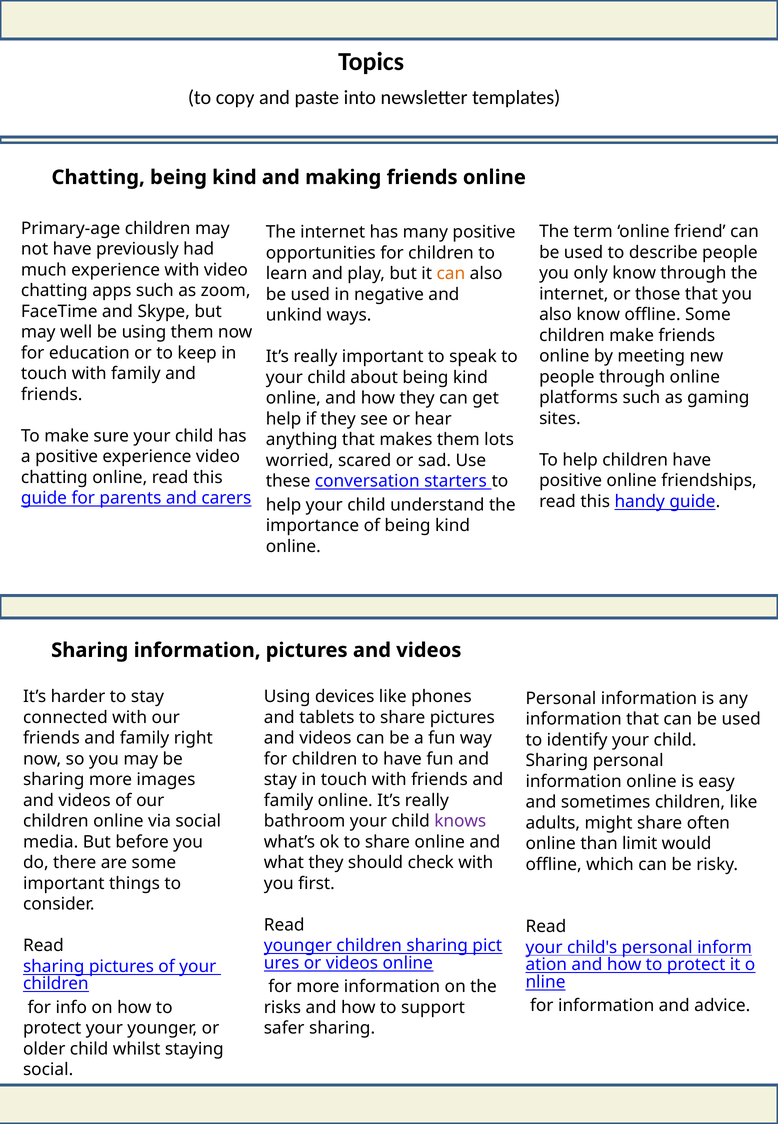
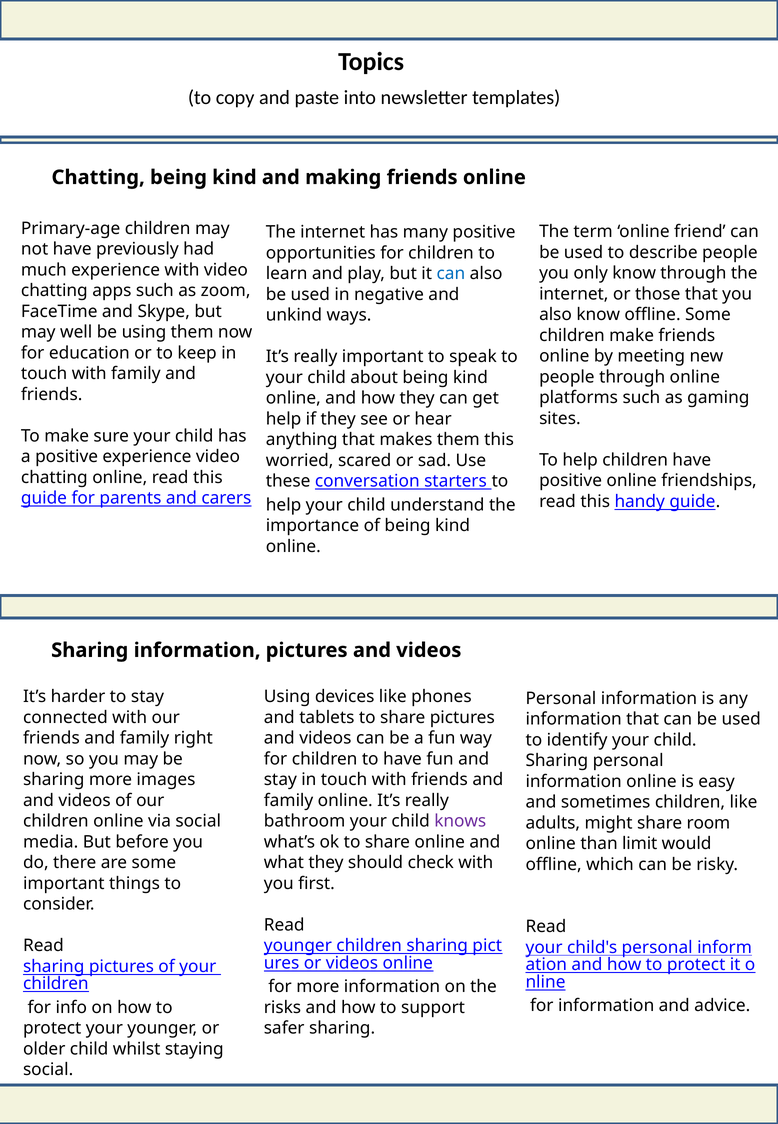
can colour: orange -> blue (451, 274)
them lots: lots -> this (499, 440)
often: often -> room (708, 823)
